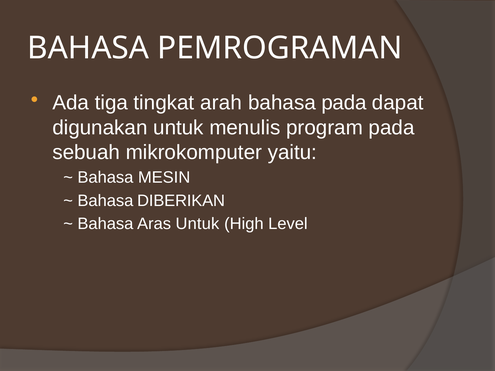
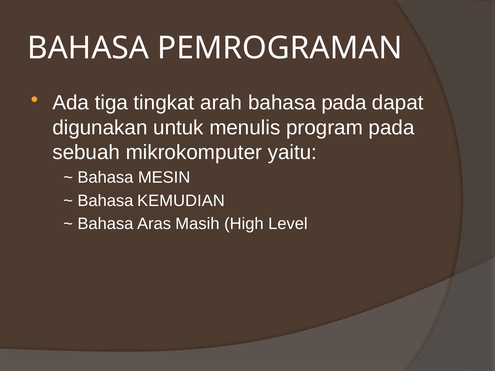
DIBERIKAN: DIBERIKAN -> KEMUDIAN (181, 201)
Aras Untuk: Untuk -> Masih (197, 224)
